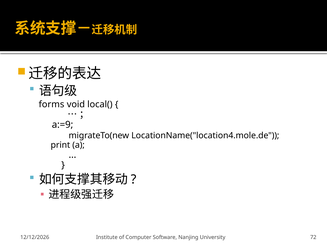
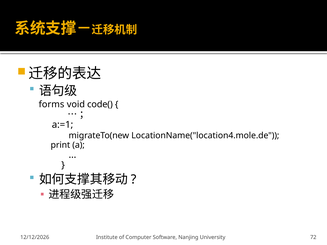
local(: local( -> code( (100, 105)
a:=9: a:=9 -> a:=1 (63, 125)
